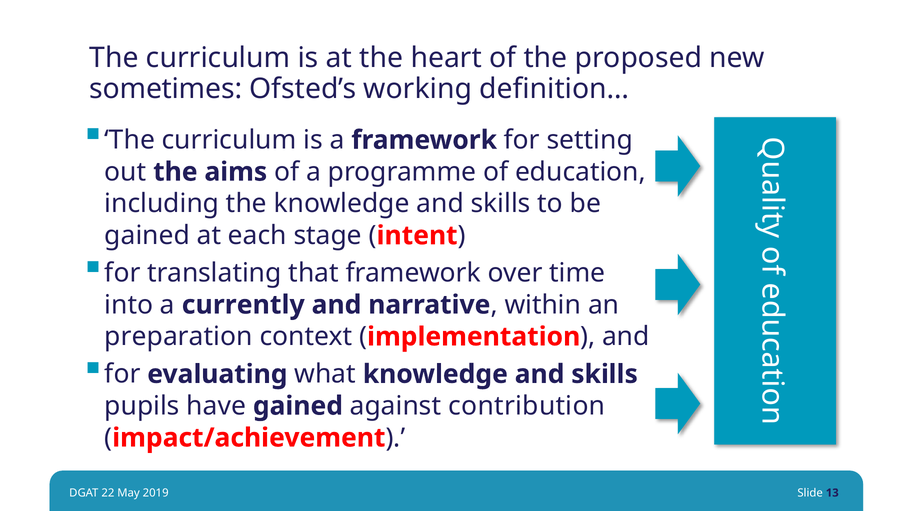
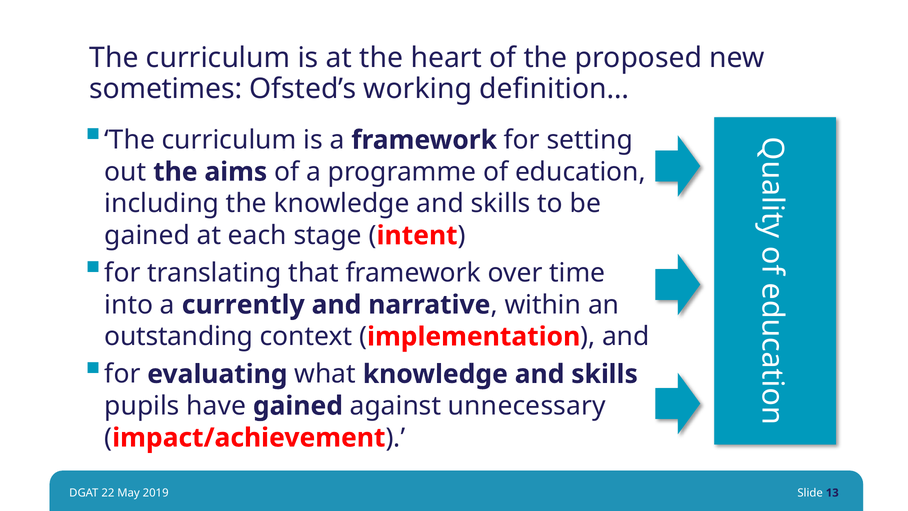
preparation: preparation -> outstanding (179, 337)
contribution: contribution -> unnecessary (527, 406)
